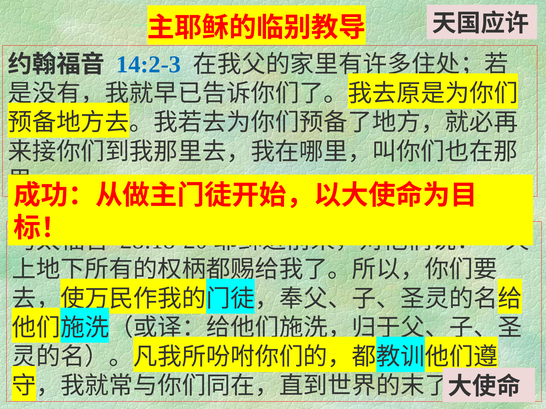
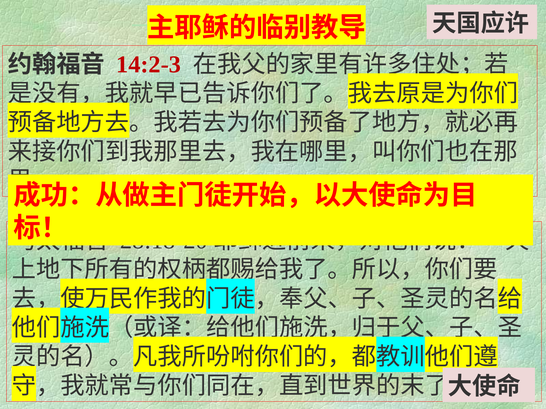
14:2-3 colour: blue -> red (149, 65)
